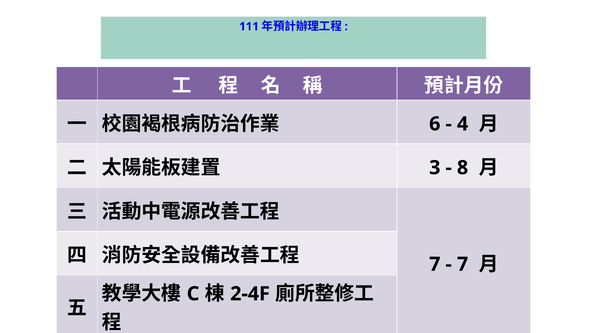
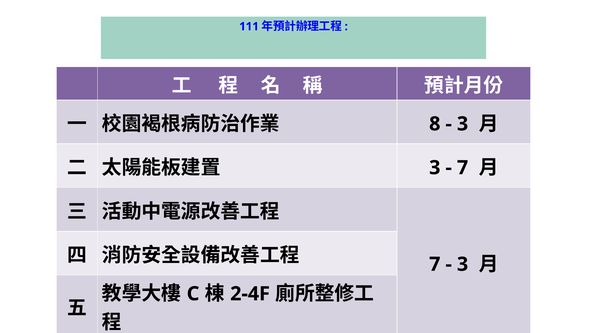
6: 6 -> 8 (435, 124)
4: 4 -> 3 (463, 124)
8: 8 -> 7 (463, 168)
7: 7 -> 3 (463, 264)
